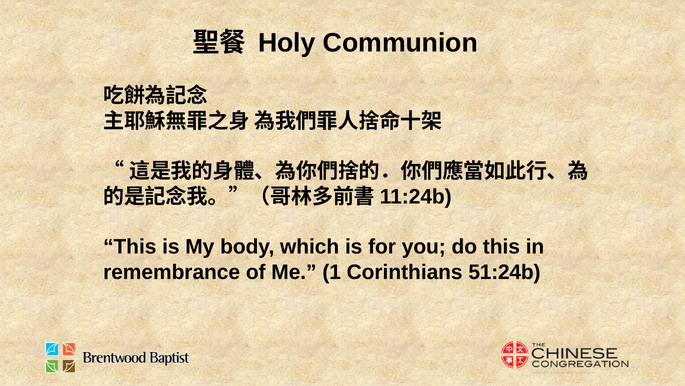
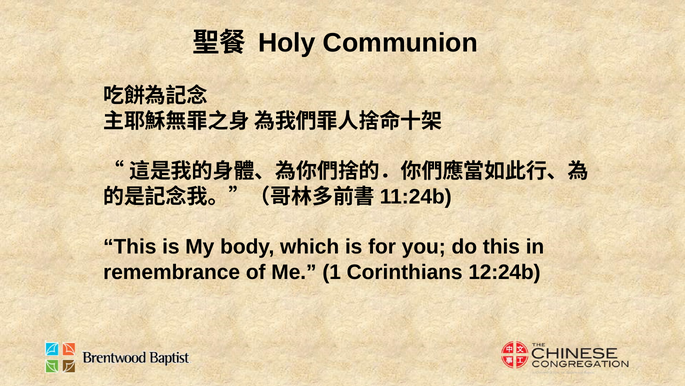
51:24b: 51:24b -> 12:24b (504, 272)
